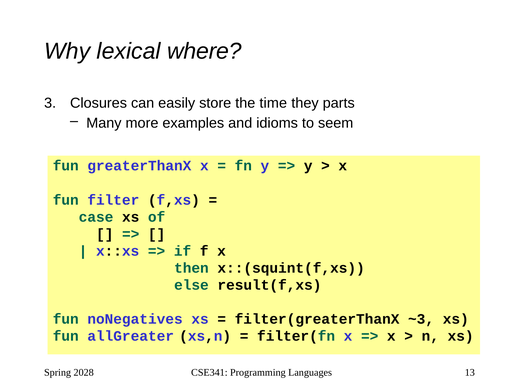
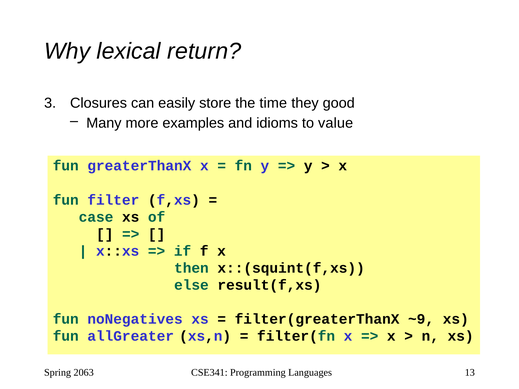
where: where -> return (204, 51)
parts: parts -> good (339, 103)
seem: seem -> value (336, 123)
~3: ~3 -> ~9 (421, 319)
2028: 2028 -> 2063 (84, 373)
